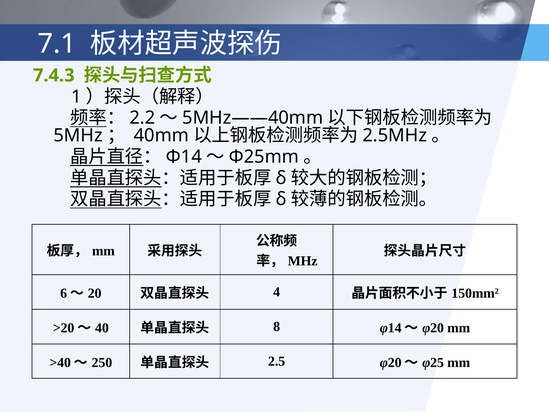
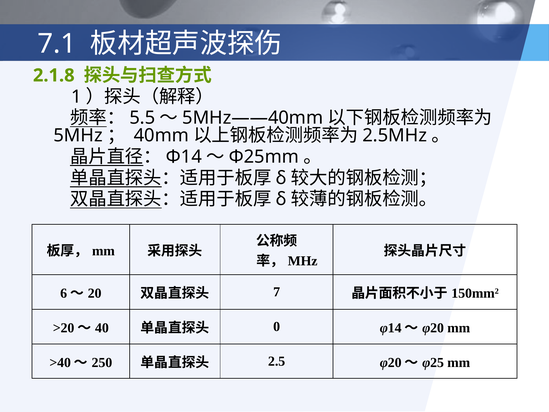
7.4.3: 7.4.3 -> 2.1.8 (54, 75)
2.2: 2.2 -> 5.5 (142, 118)
4: 4 -> 7 (277, 292)
8: 8 -> 0 (277, 326)
